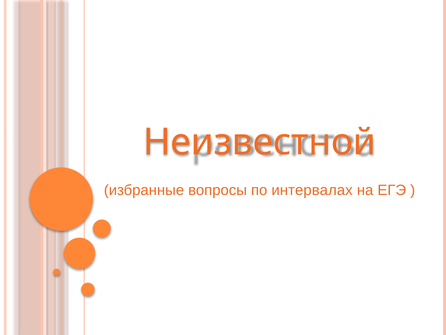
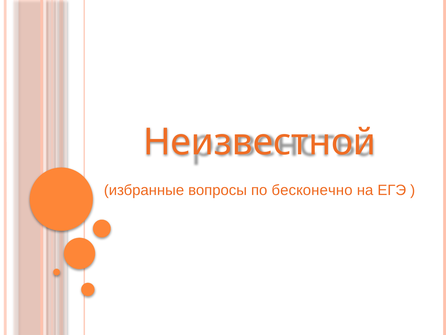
интервалах: интервалах -> бесконечно (312, 190)
